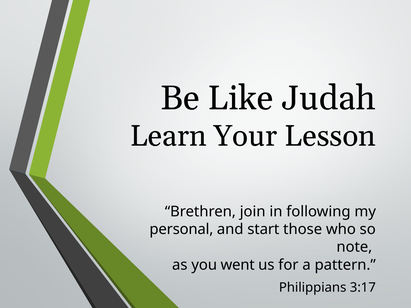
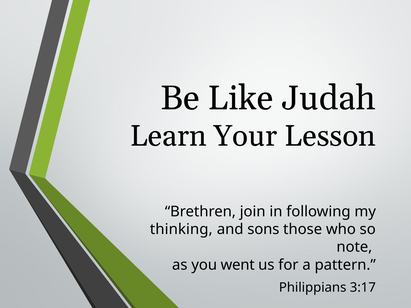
personal: personal -> thinking (181, 229)
start: start -> sons (263, 229)
